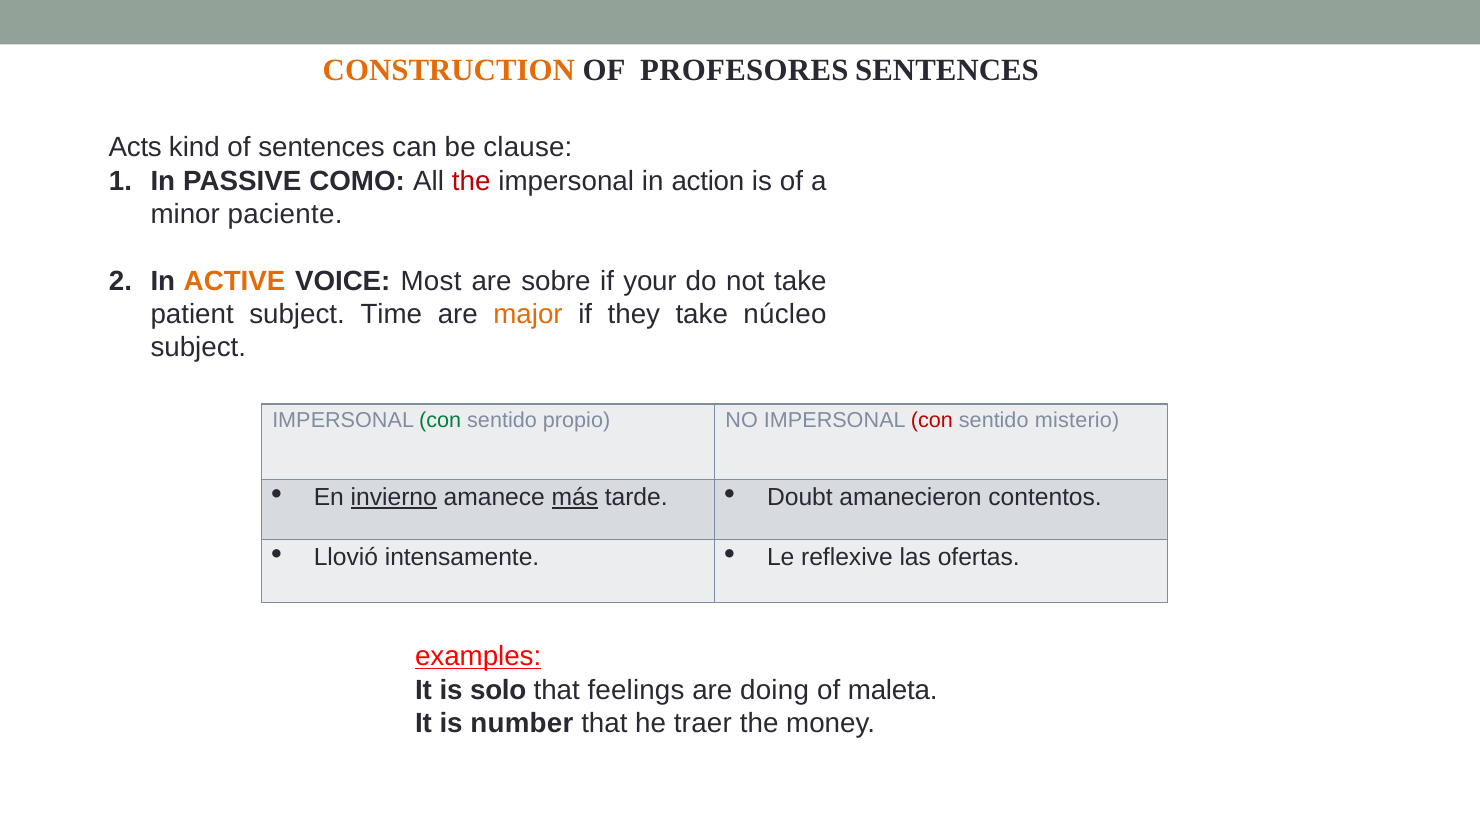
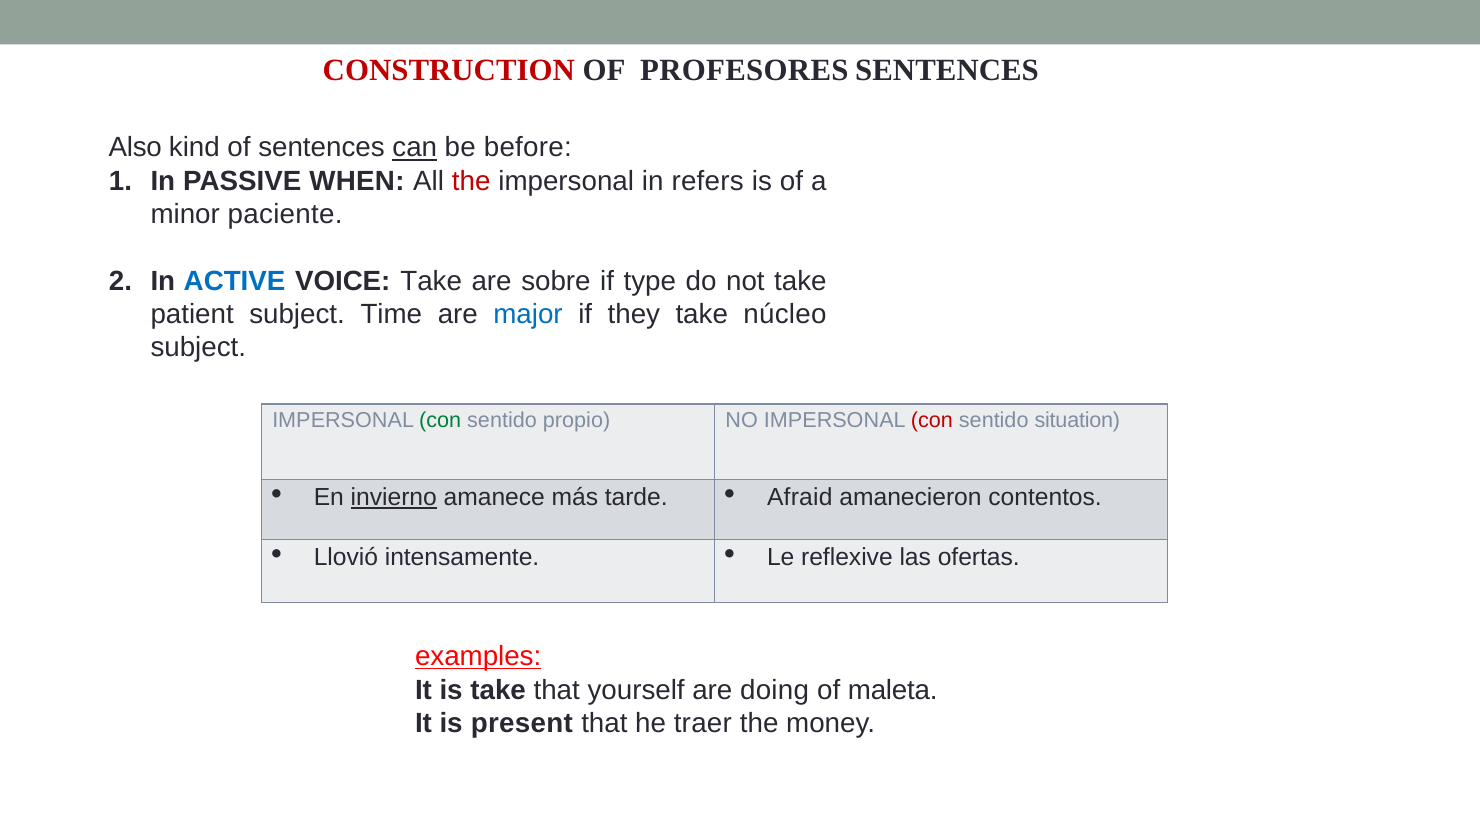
CONSTRUCTION colour: orange -> red (449, 70)
Acts: Acts -> Also (135, 148)
can underline: none -> present (415, 148)
clause: clause -> before (528, 148)
COMO: COMO -> WHEN (357, 181)
action: action -> refers (708, 181)
ACTIVE colour: orange -> blue (235, 281)
VOICE Most: Most -> Take (431, 281)
your: your -> type (650, 281)
major colour: orange -> blue (528, 314)
misterio: misterio -> situation (1077, 420)
más underline: present -> none (575, 497)
Doubt: Doubt -> Afraid (800, 497)
is solo: solo -> take (498, 689)
feelings: feelings -> yourself (636, 689)
number: number -> present (522, 723)
